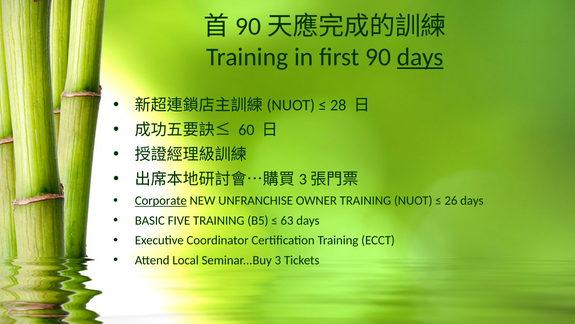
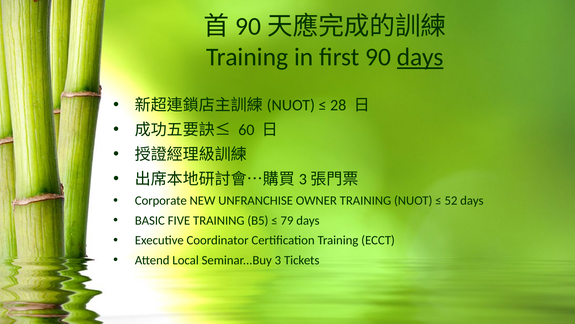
Corporate underline: present -> none (161, 200)
26: 26 -> 52 (451, 200)
63: 63 -> 79 (287, 220)
